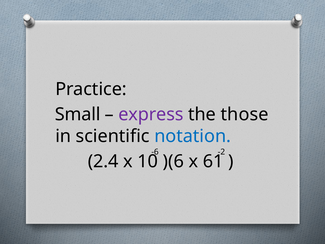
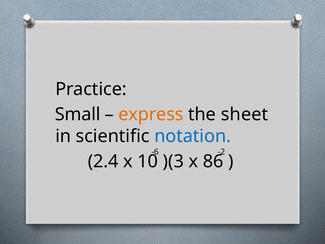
express colour: purple -> orange (151, 114)
those: those -> sheet (245, 114)
)(6: )(6 -> )(3 (173, 161)
61: 61 -> 86 (213, 161)
